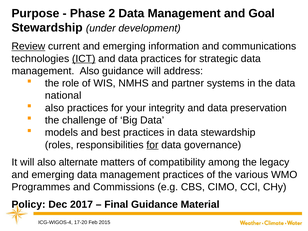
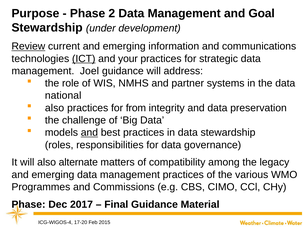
data: data -> your (128, 59)
management Also: Also -> Joel (89, 71)
your: your -> from (136, 108)
and underline: none -> present (89, 133)
for underline: present -> none (152, 145)
Policy: Policy -> Phase (29, 204)
